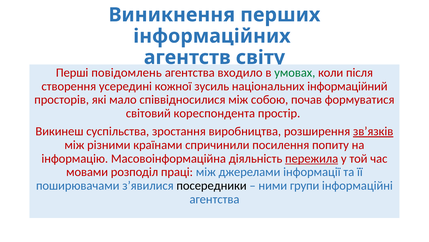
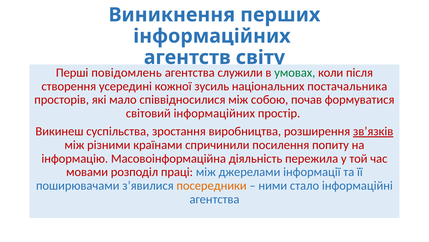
входило: входило -> служили (240, 73)
інформаційний: інформаційний -> постачальника (347, 86)
світовий кореспондента: кореспондента -> інформаційних (214, 113)
пережила underline: present -> none (312, 158)
посередники colour: black -> orange (212, 185)
групи: групи -> стало (305, 185)
